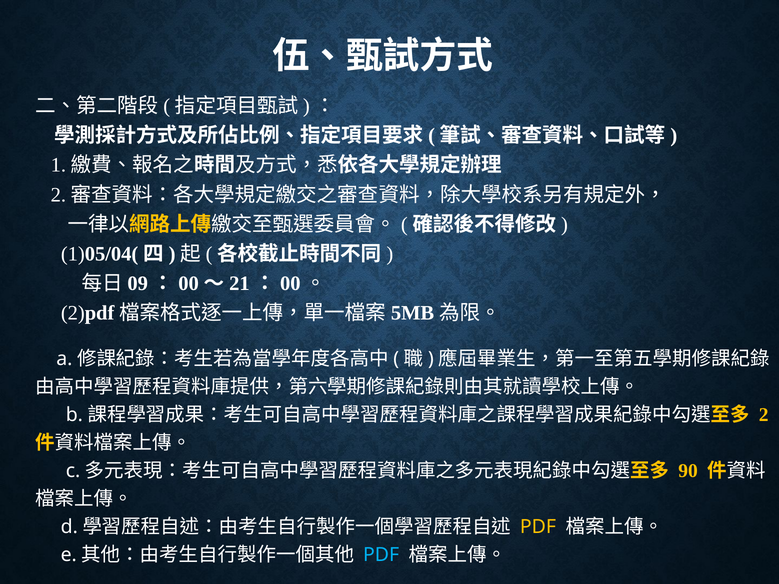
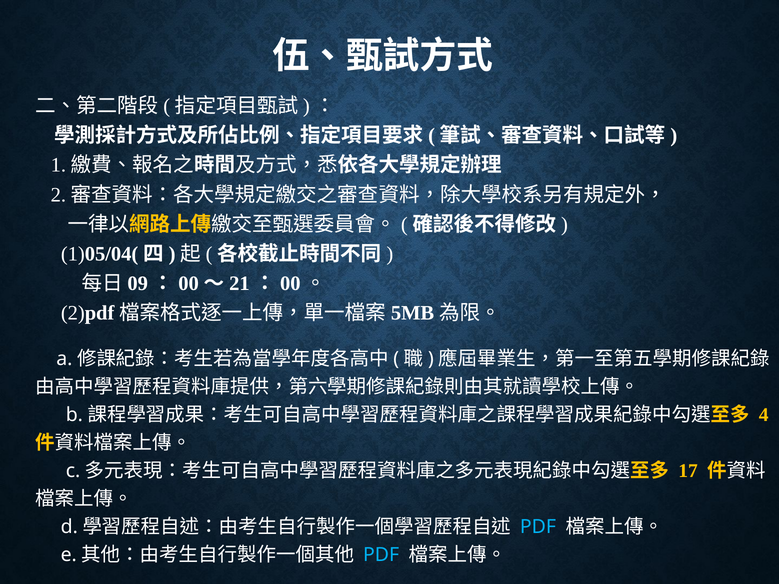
2: 2 -> 4 (764, 415)
90: 90 -> 17 (688, 471)
PDF colour: yellow -> light blue (538, 527)
